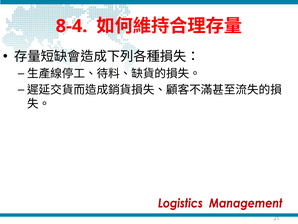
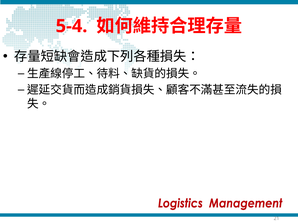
8-4: 8-4 -> 5-4 (72, 26)
